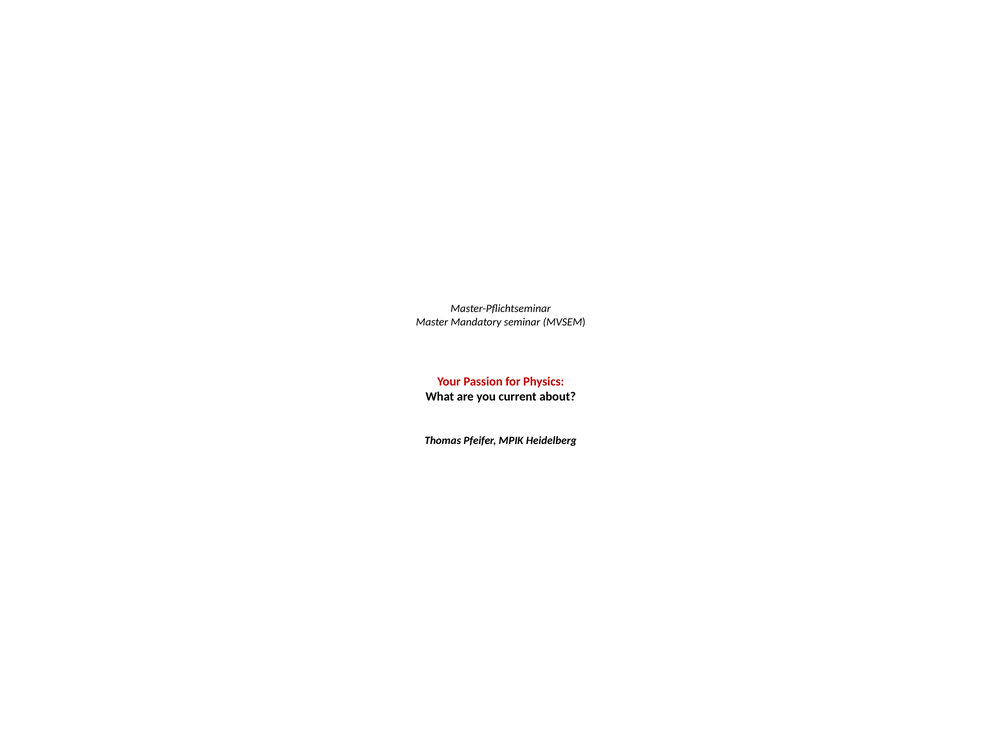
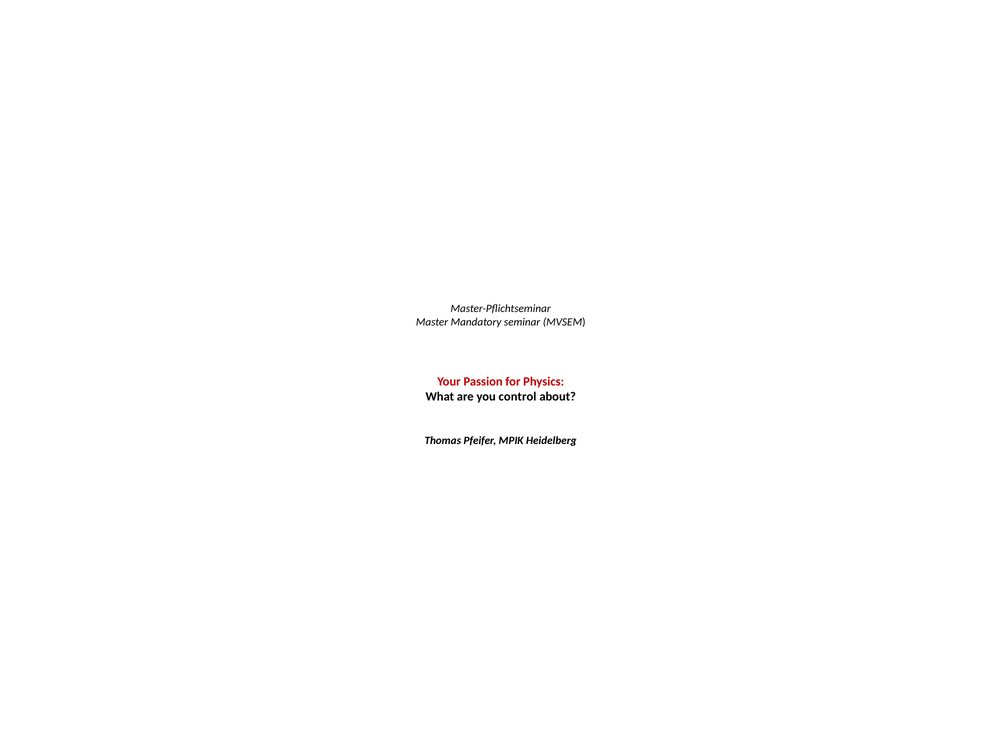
current: current -> control (518, 397)
